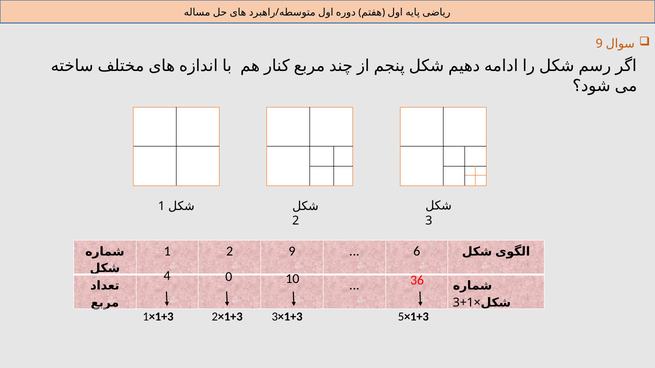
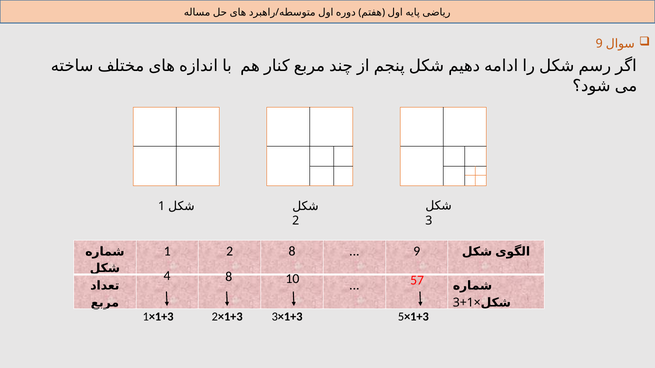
2 9: 9 -> 8 (292, 251)
6: 6 -> 9 (417, 251)
4 0: 0 -> 8 (229, 277)
36: 36 -> 57 (417, 281)
